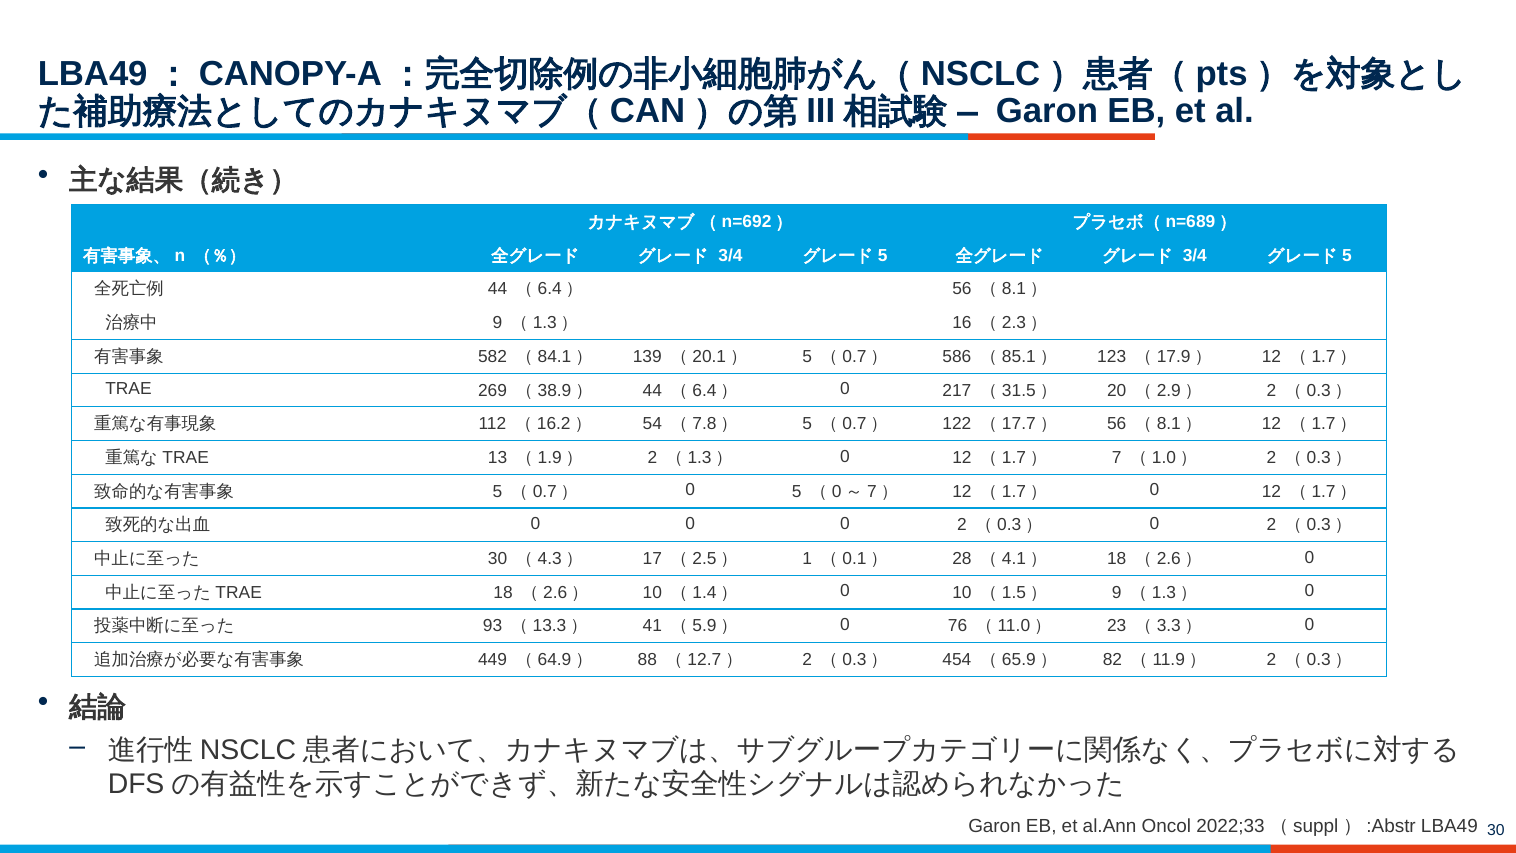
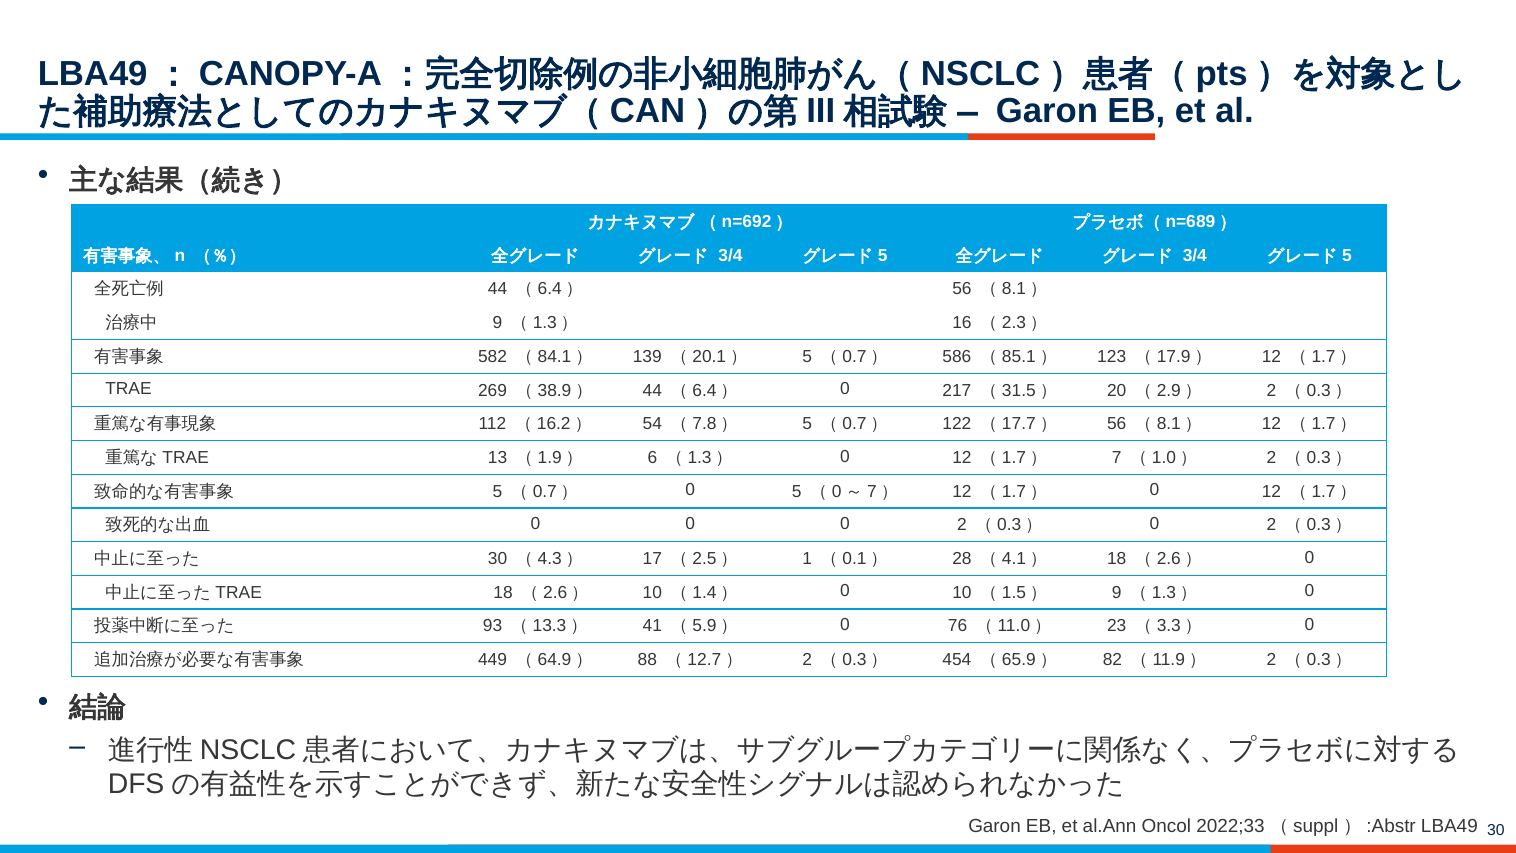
2: 2 -> 6 (652, 457)
